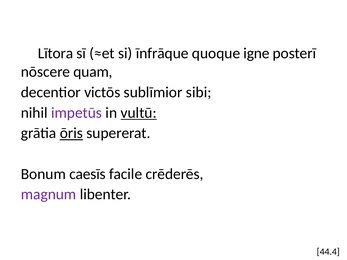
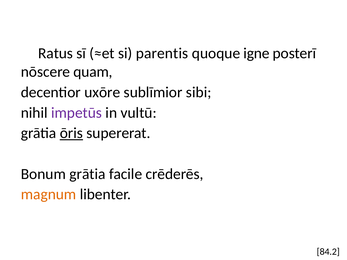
Lītora: Lītora -> Ratus (56, 53)
īnfrāque: īnfrāque -> parentis (162, 53)
victōs: victōs -> uxōre (102, 92)
vultū underline: present -> none (139, 113)
Bonum caesīs: caesīs -> grātia (87, 174)
magnum colour: purple -> orange (49, 195)
44.4: 44.4 -> 84.2 (328, 252)
